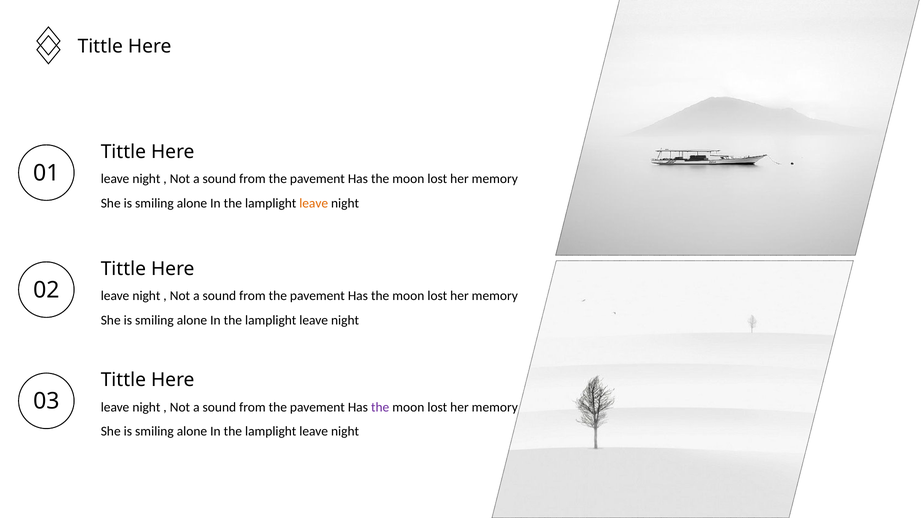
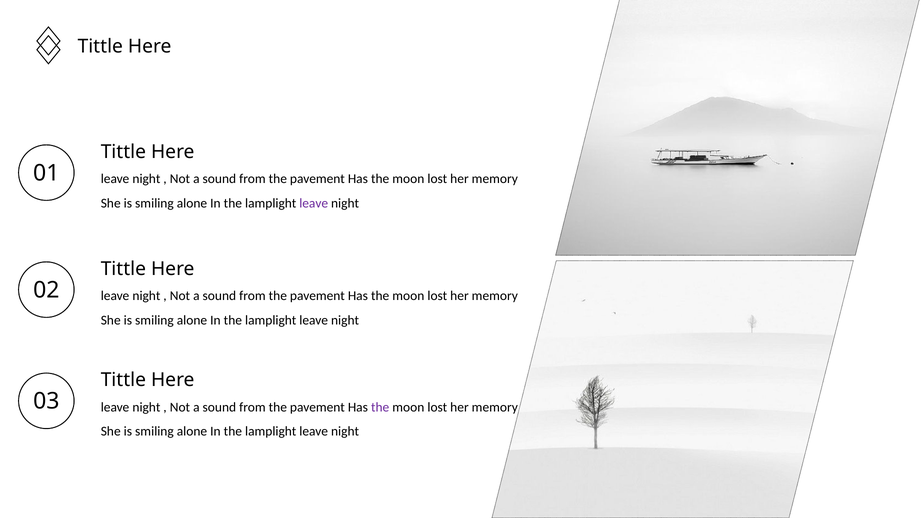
leave colour: orange -> purple (314, 203)
